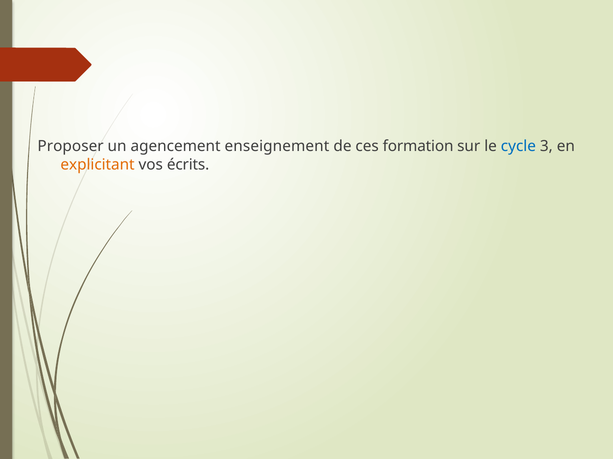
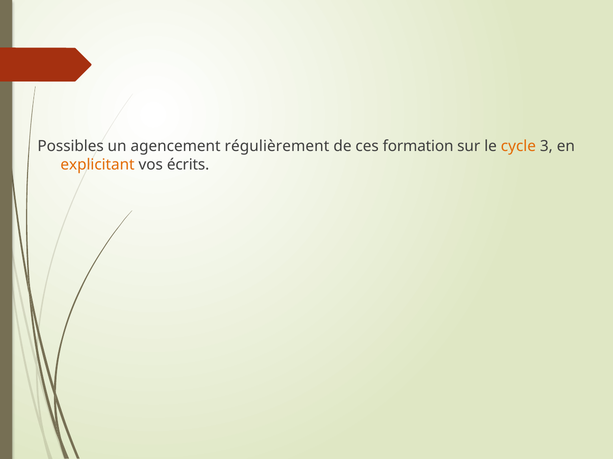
Proposer: Proposer -> Possibles (71, 147)
enseignement: enseignement -> régulièrement (277, 147)
cycle colour: blue -> orange (518, 147)
